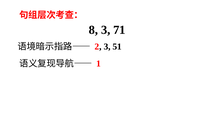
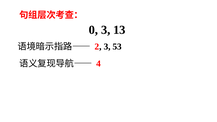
8: 8 -> 0 (93, 30)
71: 71 -> 13 (119, 30)
51: 51 -> 53 (117, 47)
1: 1 -> 4 (99, 64)
